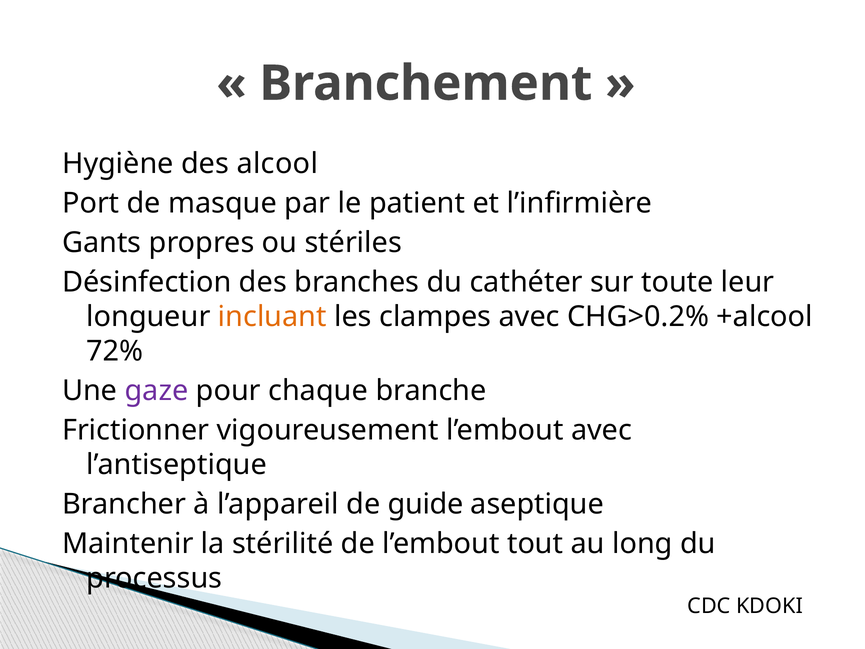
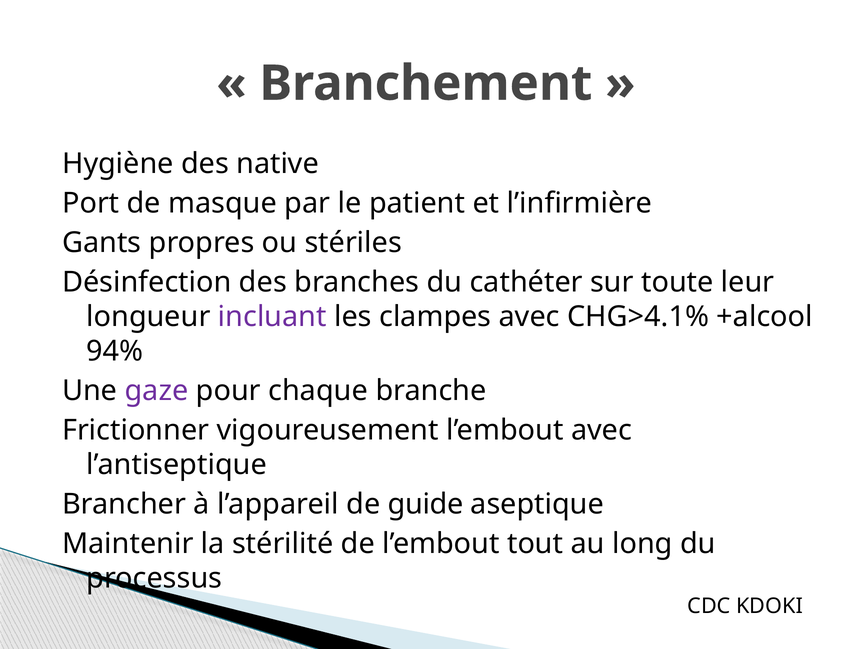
alcool: alcool -> native (278, 164)
incluant colour: orange -> purple (272, 317)
CHG>0.2%: CHG>0.2% -> CHG>4.1% (638, 317)
72%: 72% -> 94% (115, 351)
